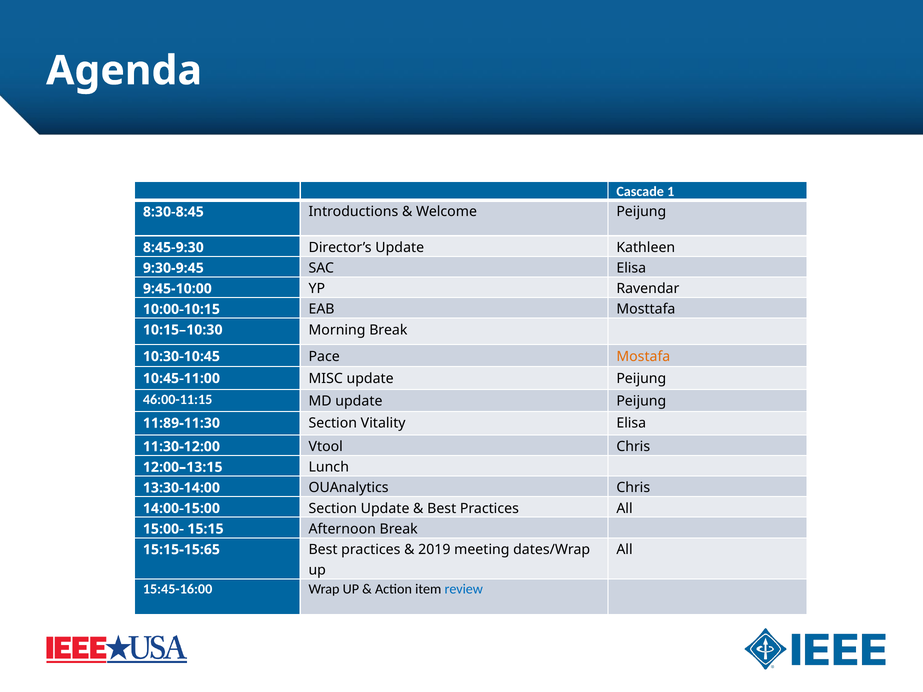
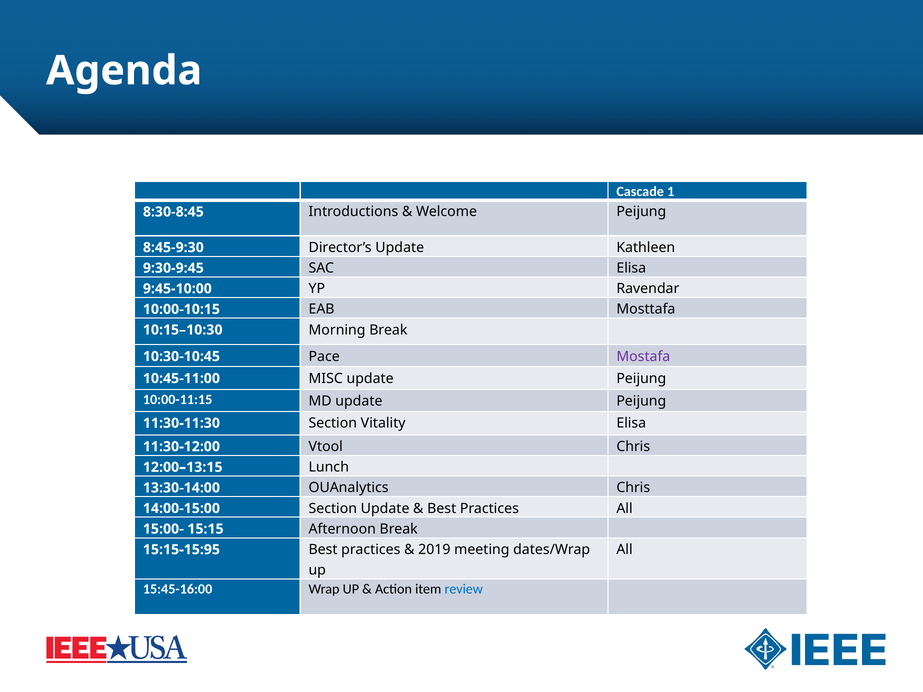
Mostafa colour: orange -> purple (643, 357)
46:00-11:15: 46:00-11:15 -> 10:00-11:15 (178, 400)
11:89-11:30: 11:89-11:30 -> 11:30-11:30 (181, 423)
15:15-15:65: 15:15-15:65 -> 15:15-15:95 (181, 550)
